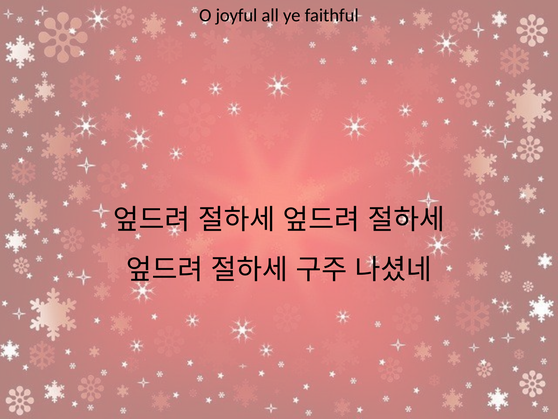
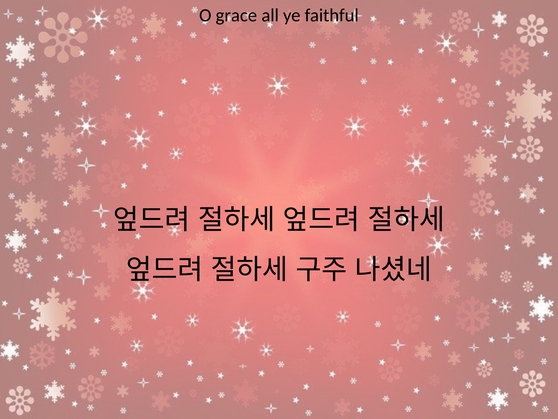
joyful: joyful -> grace (236, 15)
